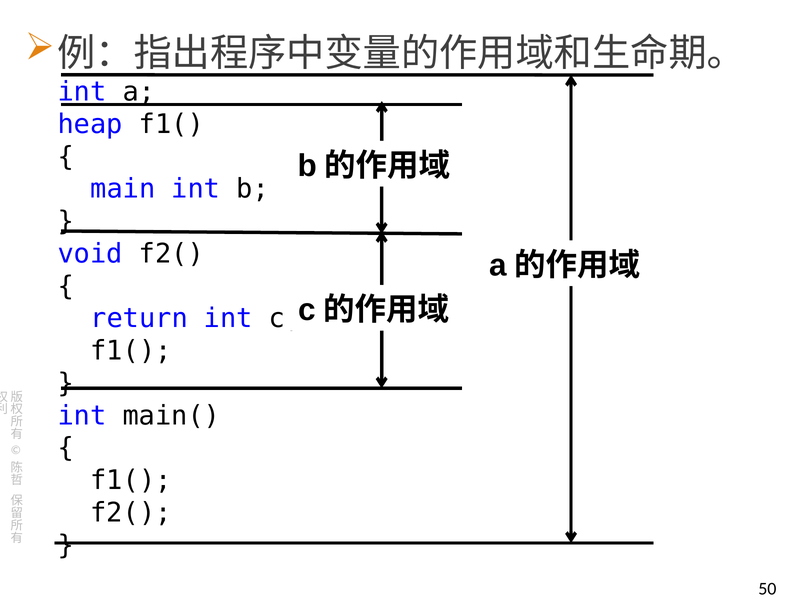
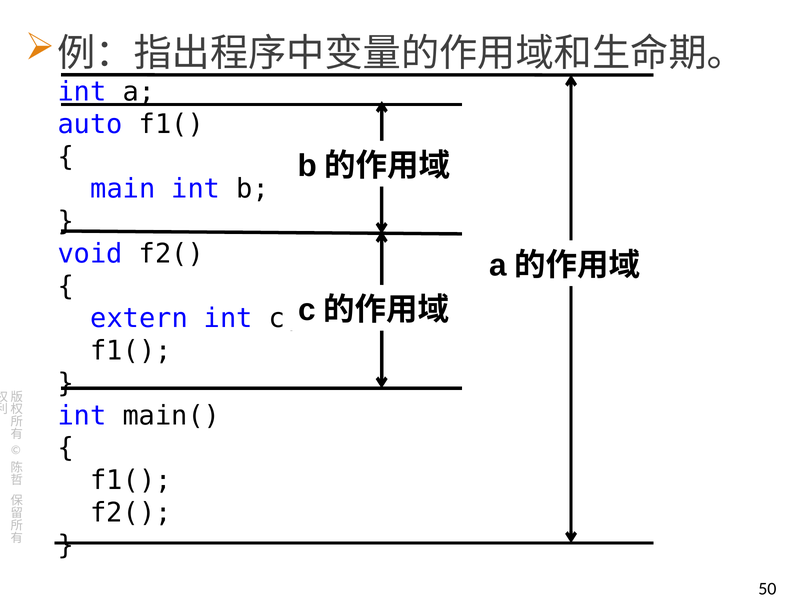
heap: heap -> auto (90, 124)
return: return -> extern (139, 319)
